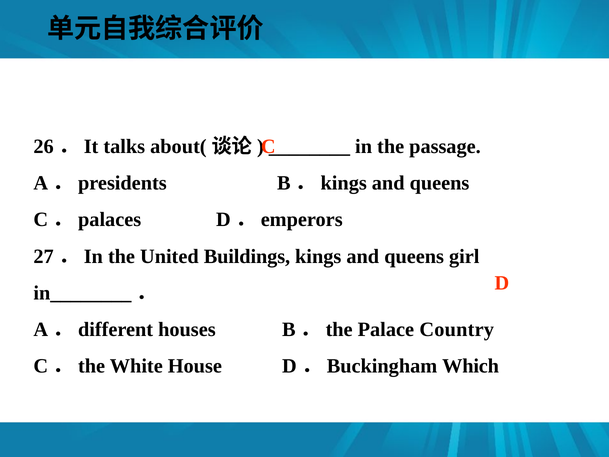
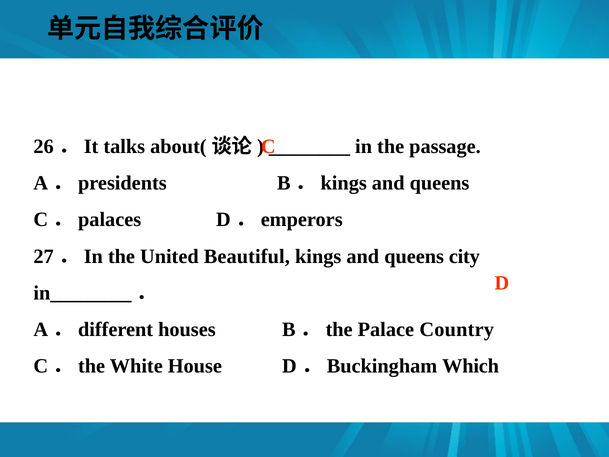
Buildings: Buildings -> Beautiful (247, 256)
girl: girl -> city (464, 256)
